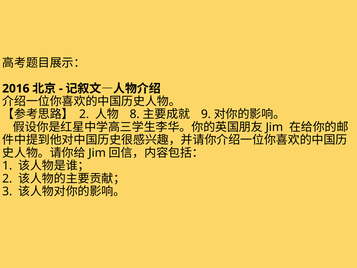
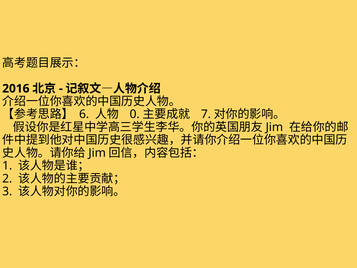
2: 2 -> 6 (84, 114)
8: 8 -> 0 (135, 114)
9: 9 -> 7 (206, 114)
